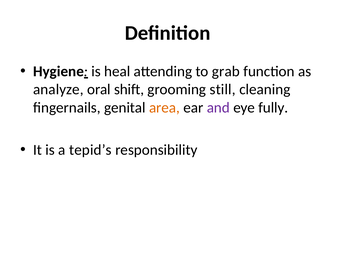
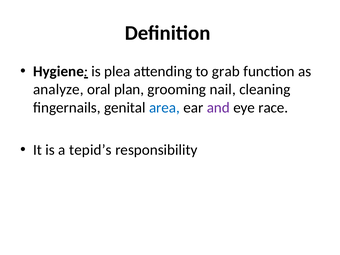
heal: heal -> plea (117, 71)
shift: shift -> plan (129, 89)
still: still -> nail (223, 89)
area colour: orange -> blue (164, 108)
fully: fully -> race (273, 108)
